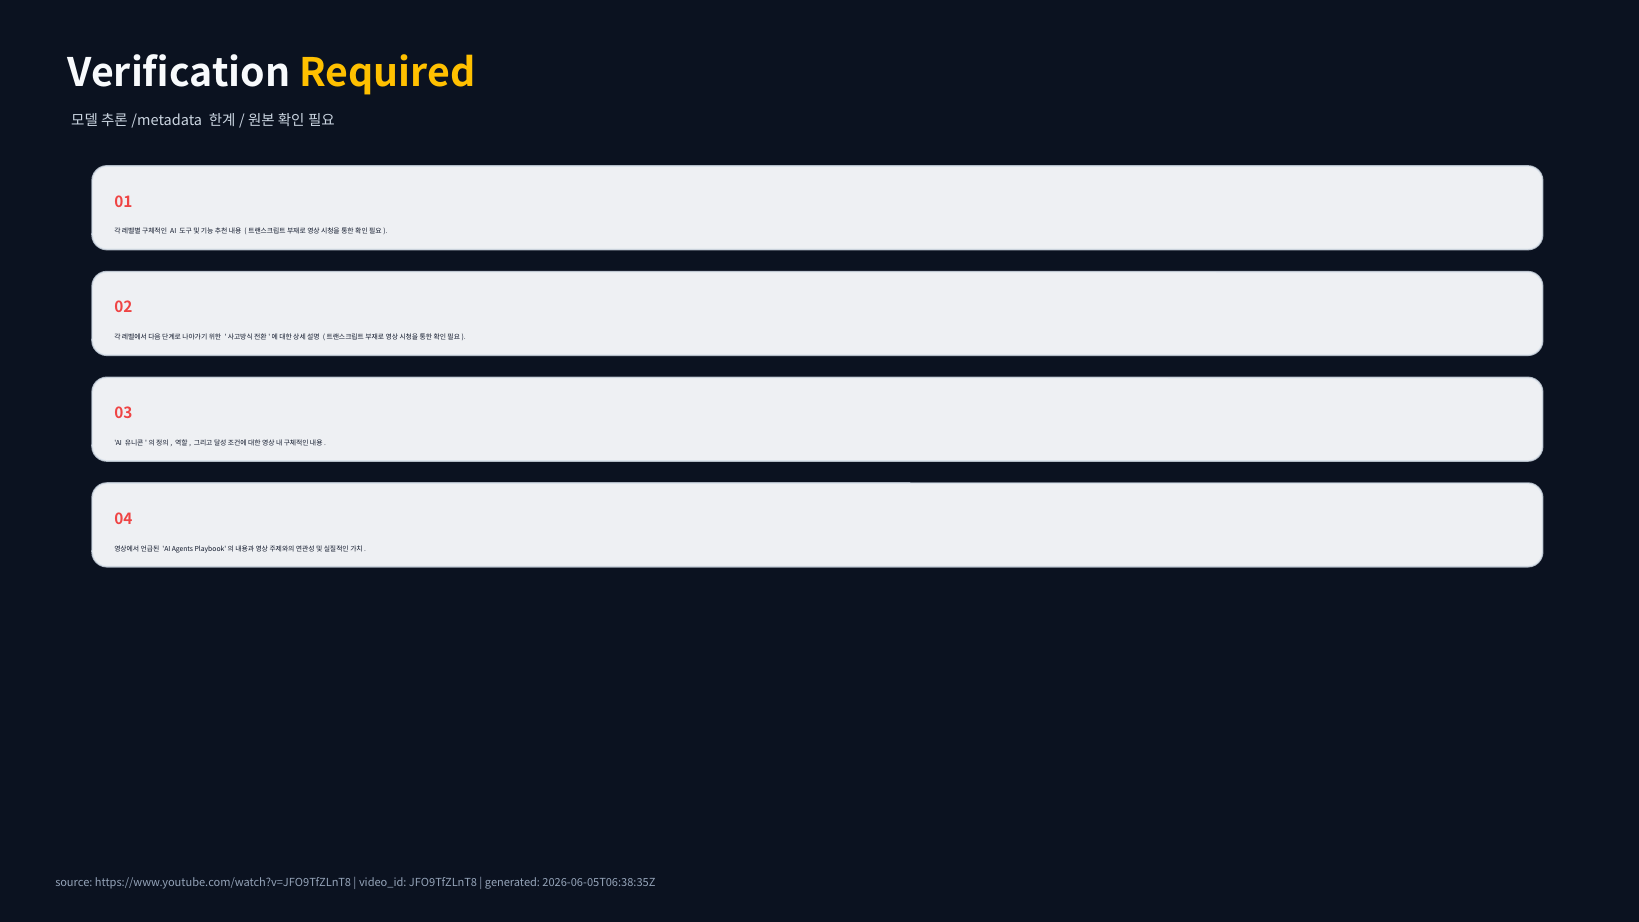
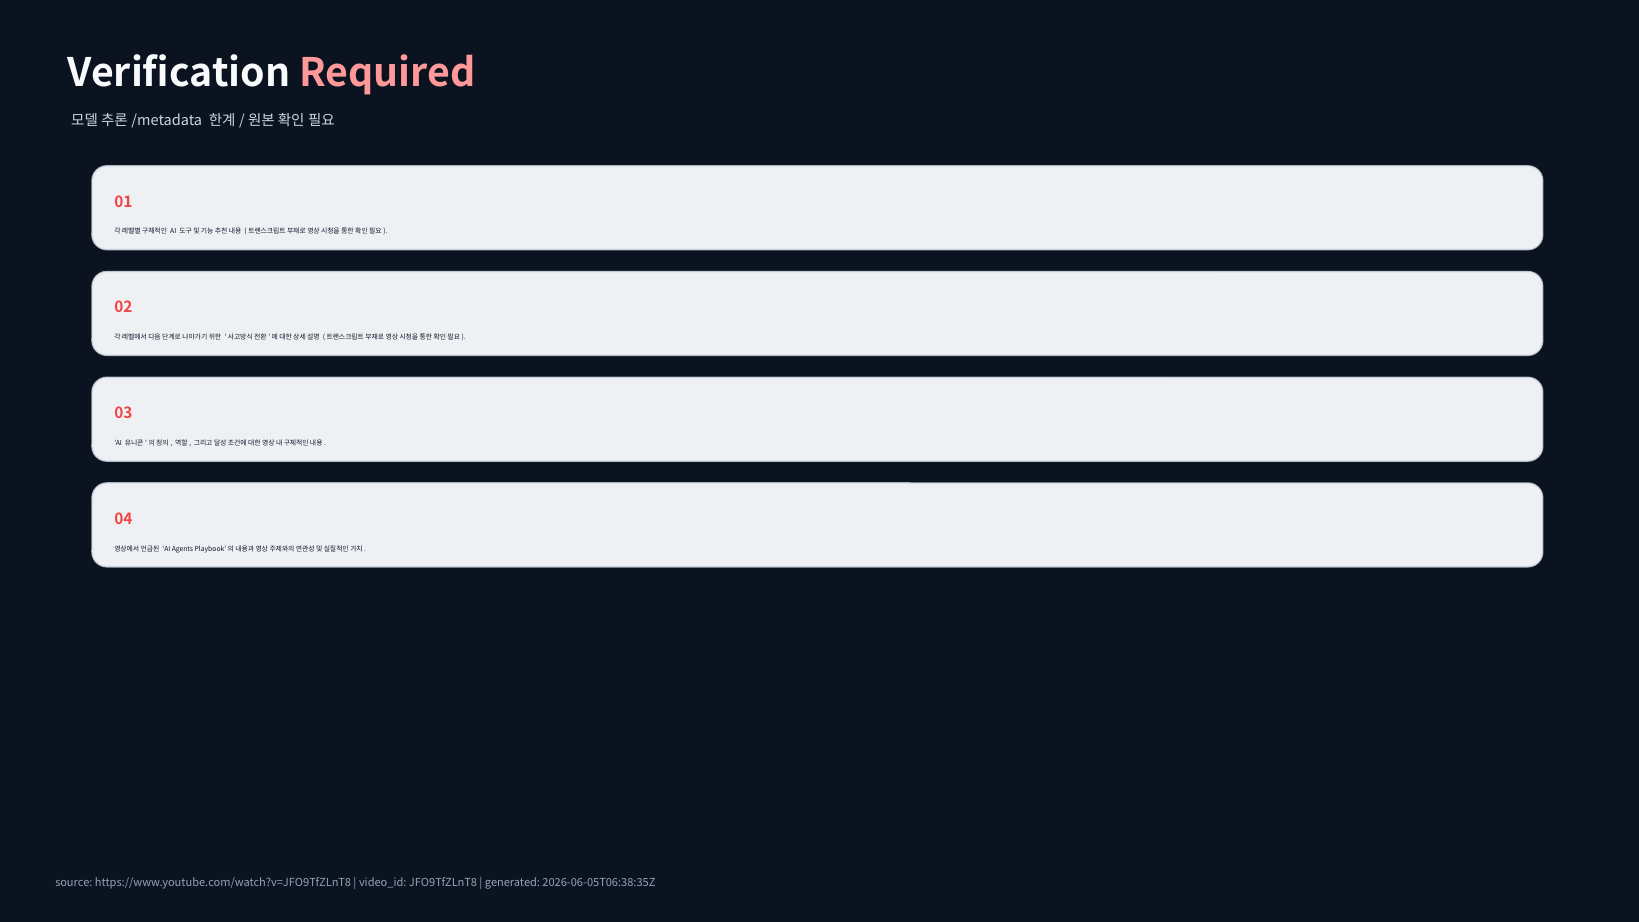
Required colour: yellow -> pink (387, 73)
